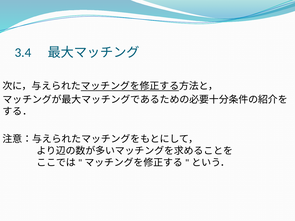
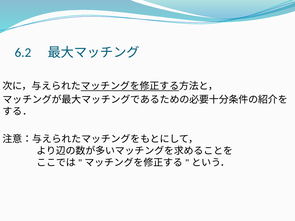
3.4: 3.4 -> 6.2 (23, 53)
